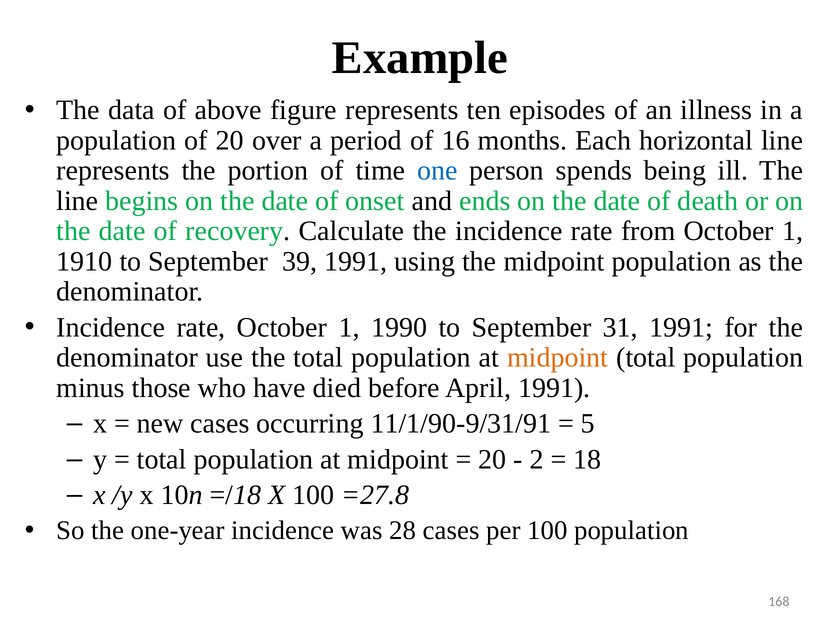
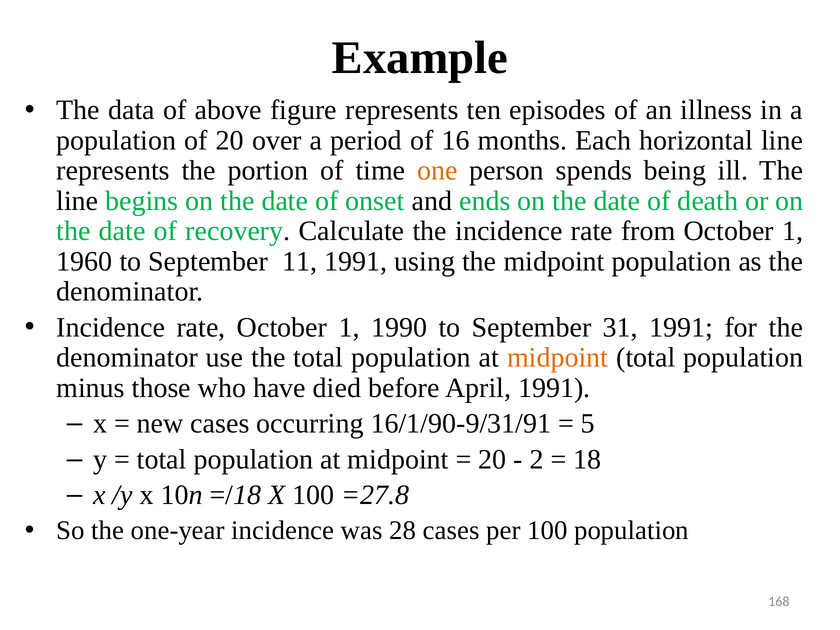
one colour: blue -> orange (437, 171)
1910: 1910 -> 1960 (84, 261)
39: 39 -> 11 (300, 261)
11/1/90-9/31/91: 11/1/90-9/31/91 -> 16/1/90-9/31/91 (461, 424)
